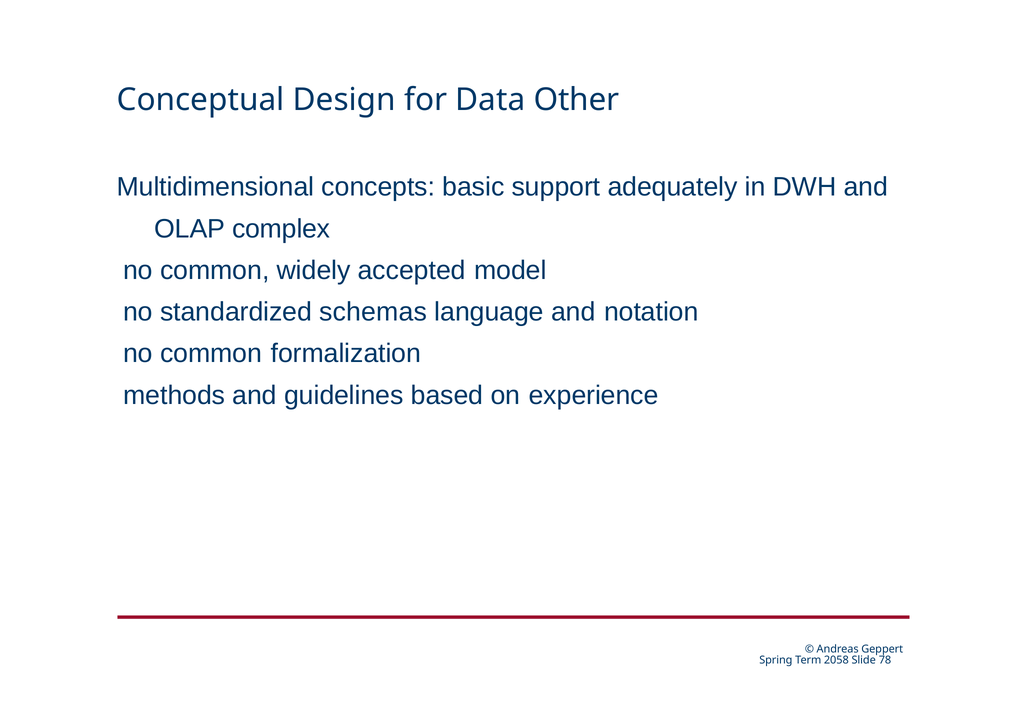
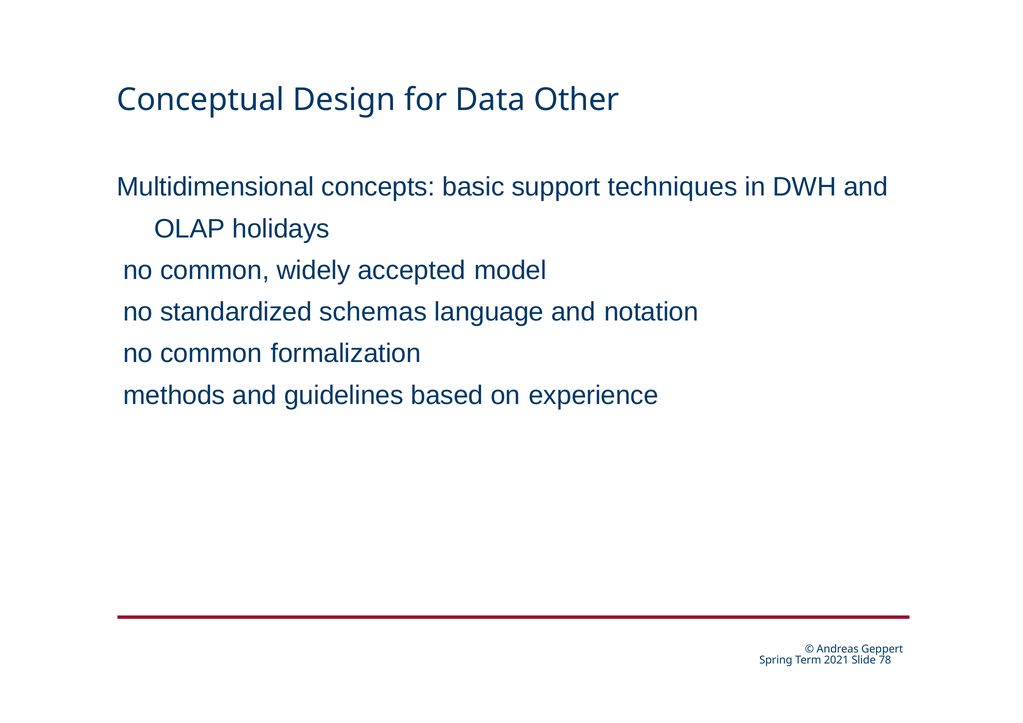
adequately: adequately -> techniques (672, 187)
complex: complex -> holidays (281, 229)
2058: 2058 -> 2021 (836, 660)
